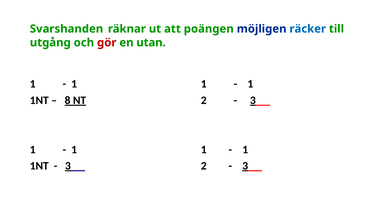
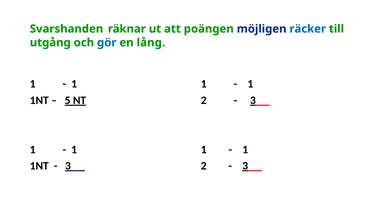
gör colour: red -> blue (107, 43)
utan: utan -> lång (151, 43)
8: 8 -> 5 (68, 100)
